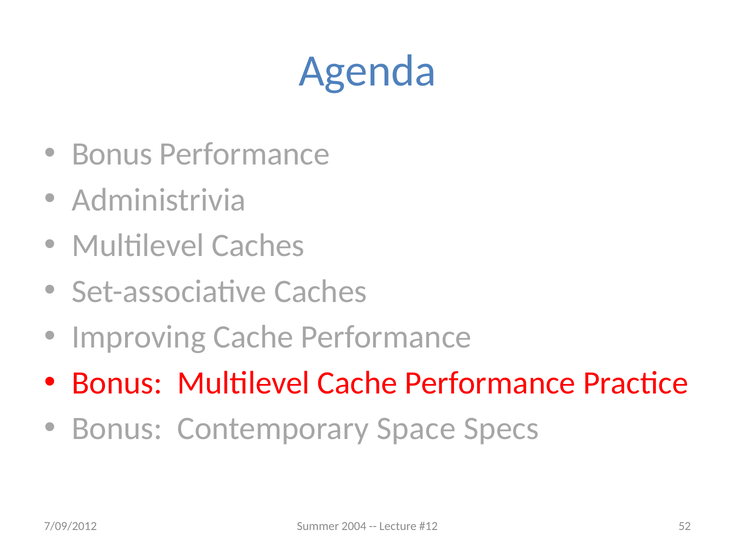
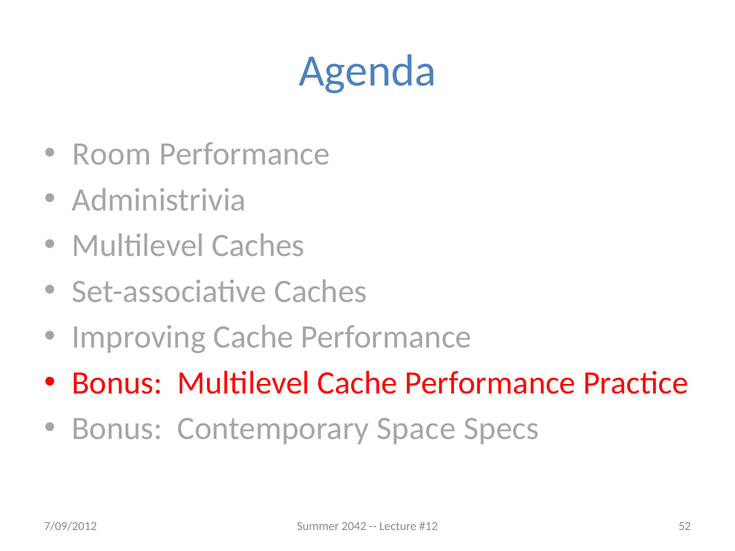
Bonus: Bonus -> Room (112, 154)
2004: 2004 -> 2042 (354, 526)
